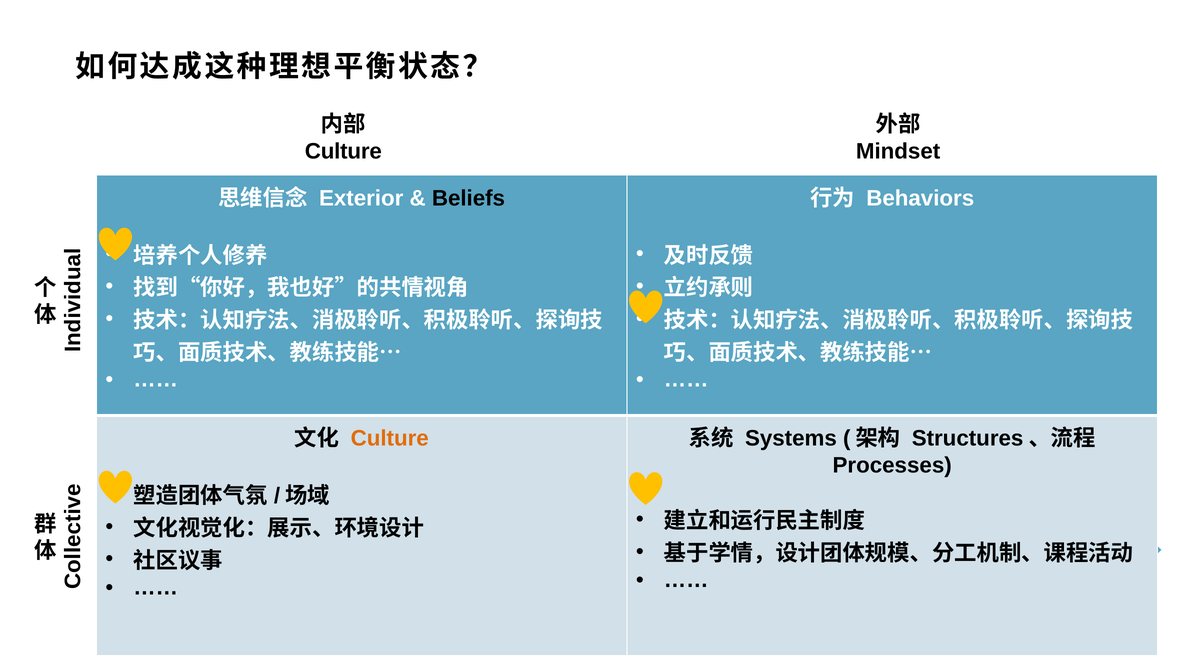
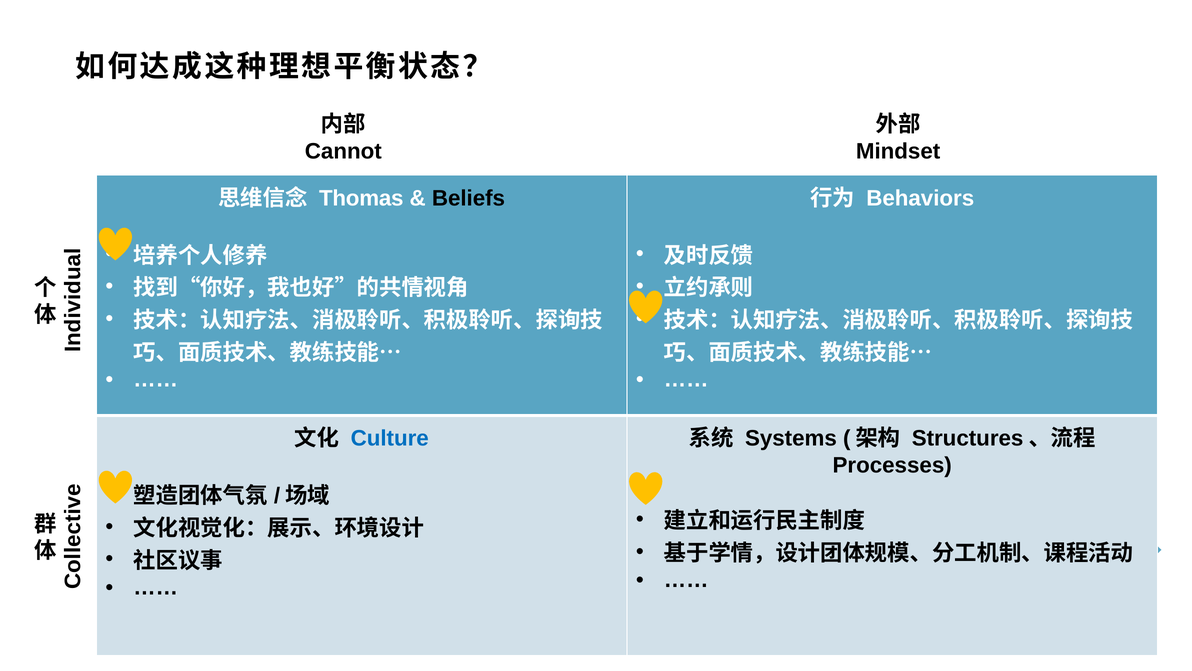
Culture: Culture -> Cannot (343, 151)
Exterior: Exterior -> Thomas (361, 198)
Culture colour: orange -> blue (390, 438)
